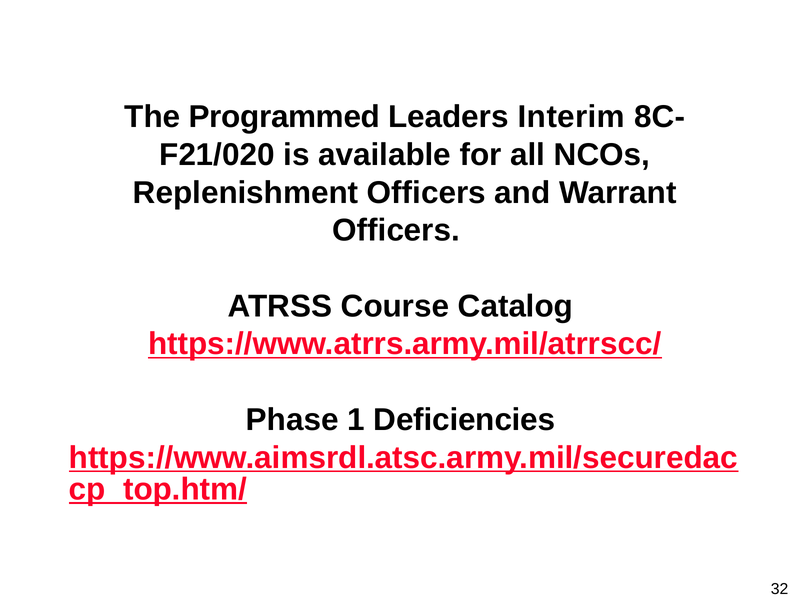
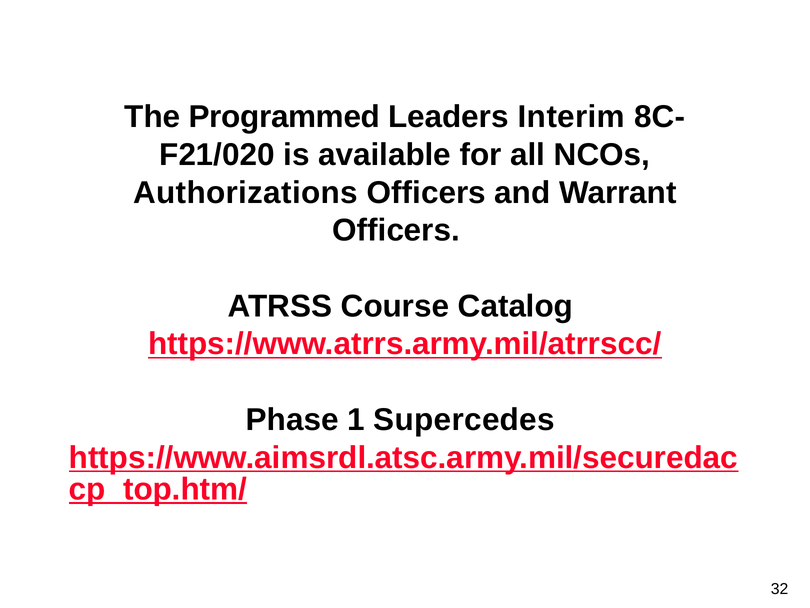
Replenishment: Replenishment -> Authorizations (245, 192)
Deficiencies: Deficiencies -> Supercedes (464, 419)
